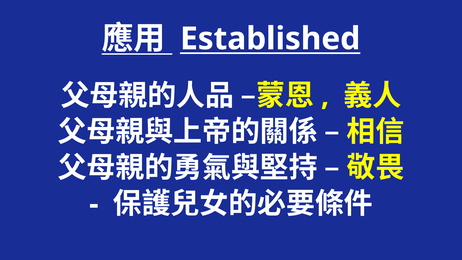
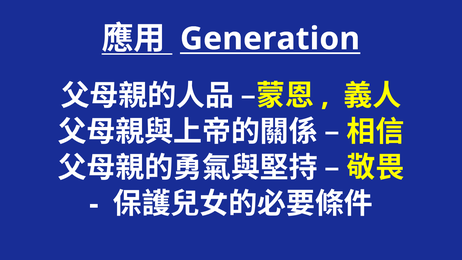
Established: Established -> Generation (270, 39)
